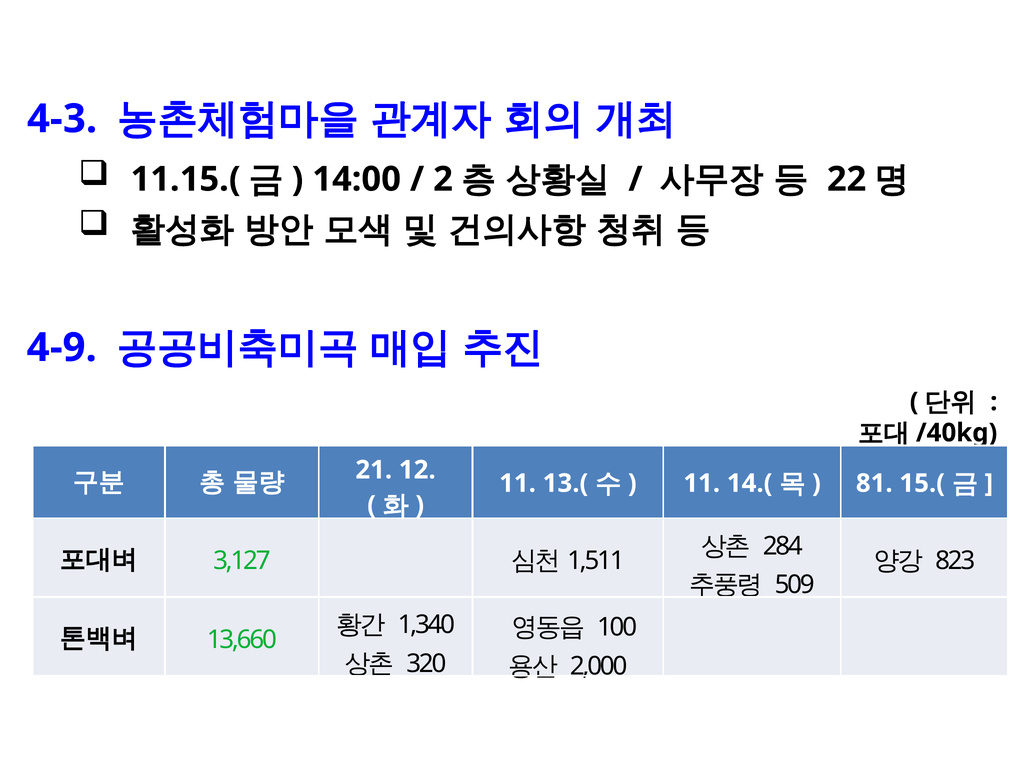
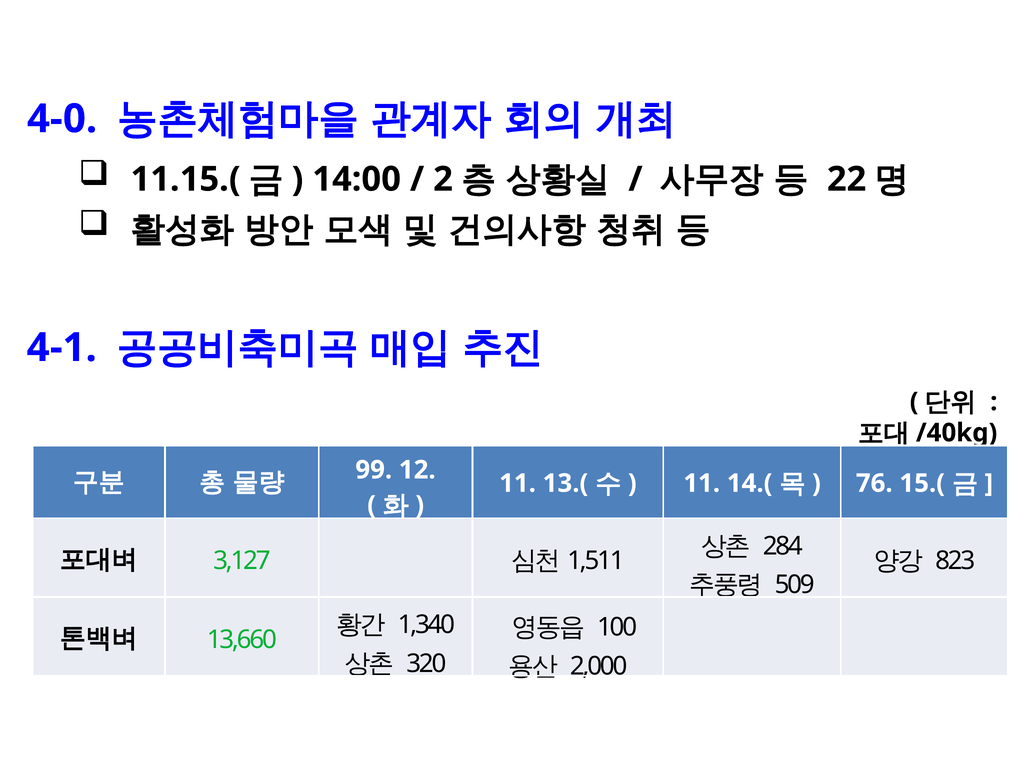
4-3: 4-3 -> 4-0 (62, 119)
4-9: 4-9 -> 4-1 (62, 348)
21: 21 -> 99 (374, 470)
81: 81 -> 76 (874, 483)
